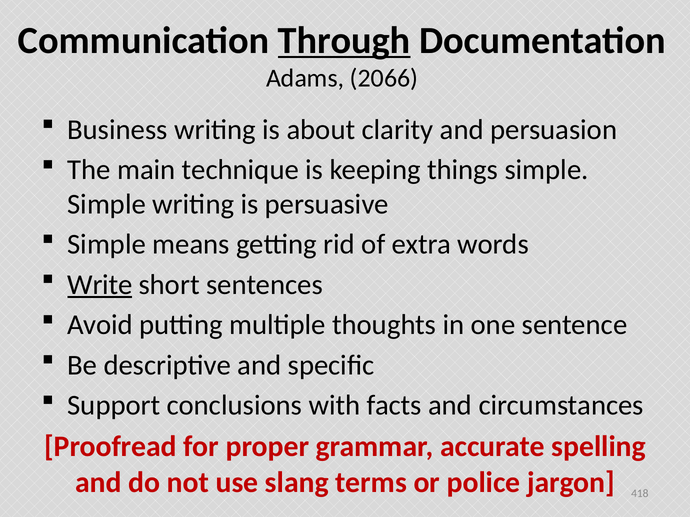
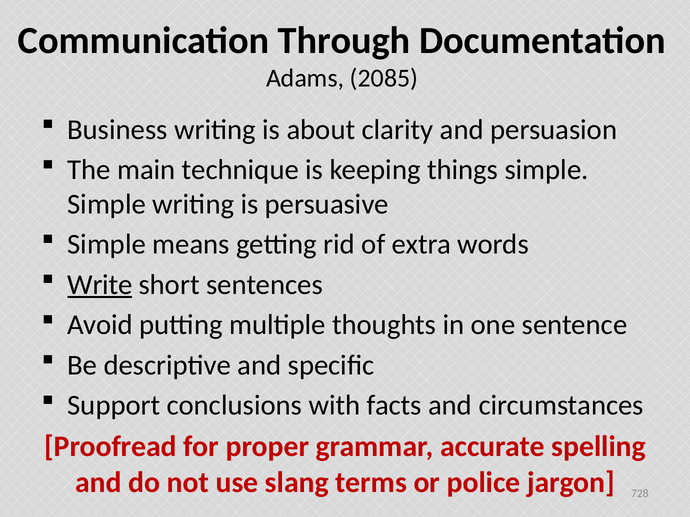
Through underline: present -> none (344, 41)
2066: 2066 -> 2085 (384, 78)
418: 418 -> 728 (640, 494)
